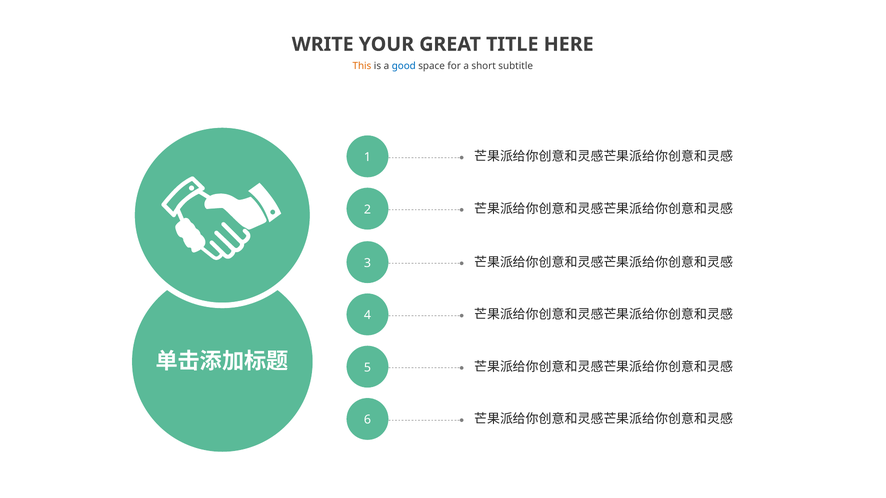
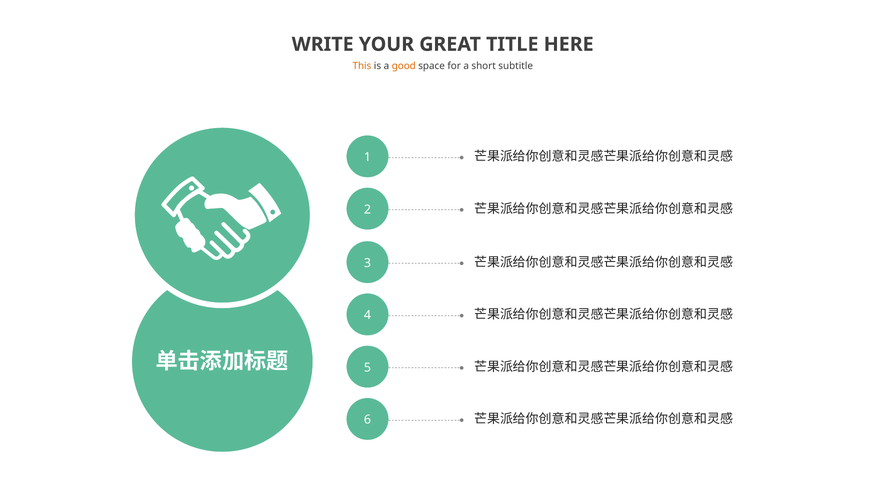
good colour: blue -> orange (404, 66)
